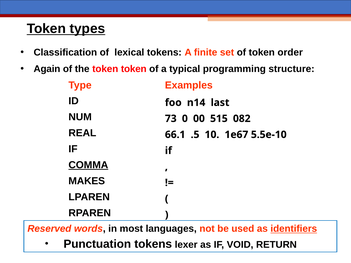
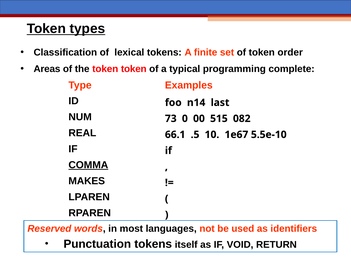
Again: Again -> Areas (47, 69)
structure: structure -> complete (292, 69)
identifiers underline: present -> none (294, 229)
lexer: lexer -> itself (186, 245)
